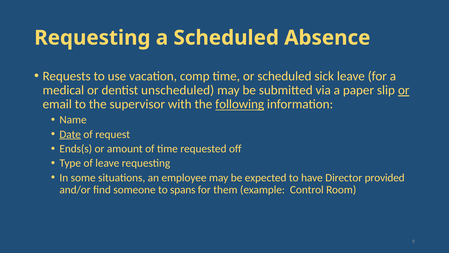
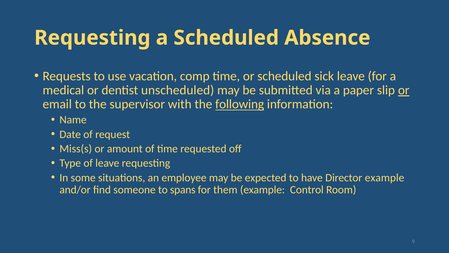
Date underline: present -> none (70, 134)
Ends(s: Ends(s -> Miss(s (76, 149)
Director provided: provided -> example (385, 177)
